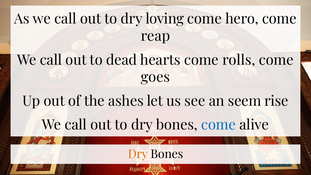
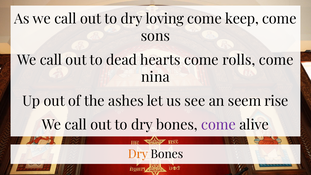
hero: hero -> keep (242, 19)
reap: reap -> sons (155, 36)
goes: goes -> nina (155, 77)
come colour: blue -> purple (219, 125)
